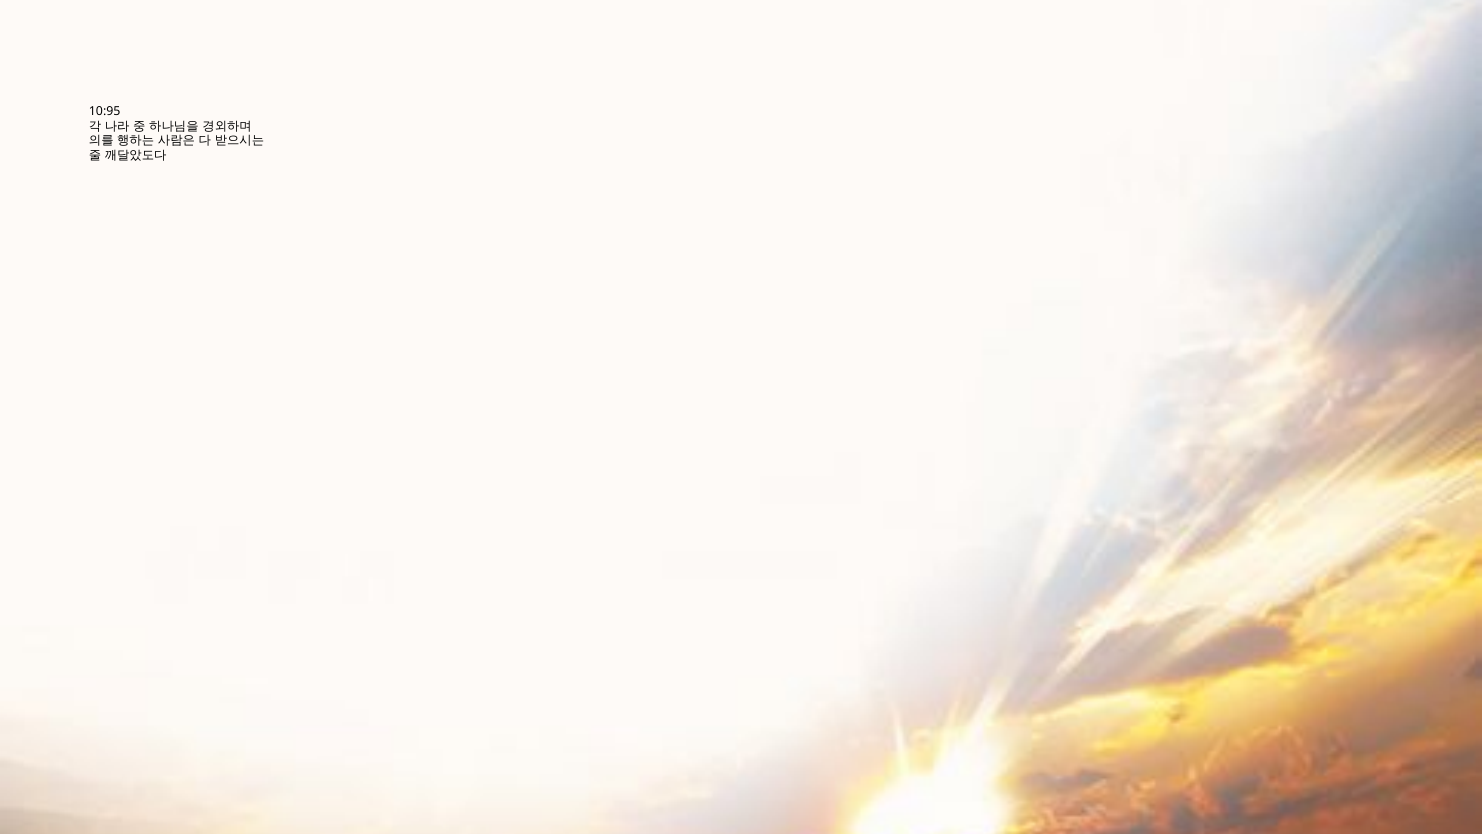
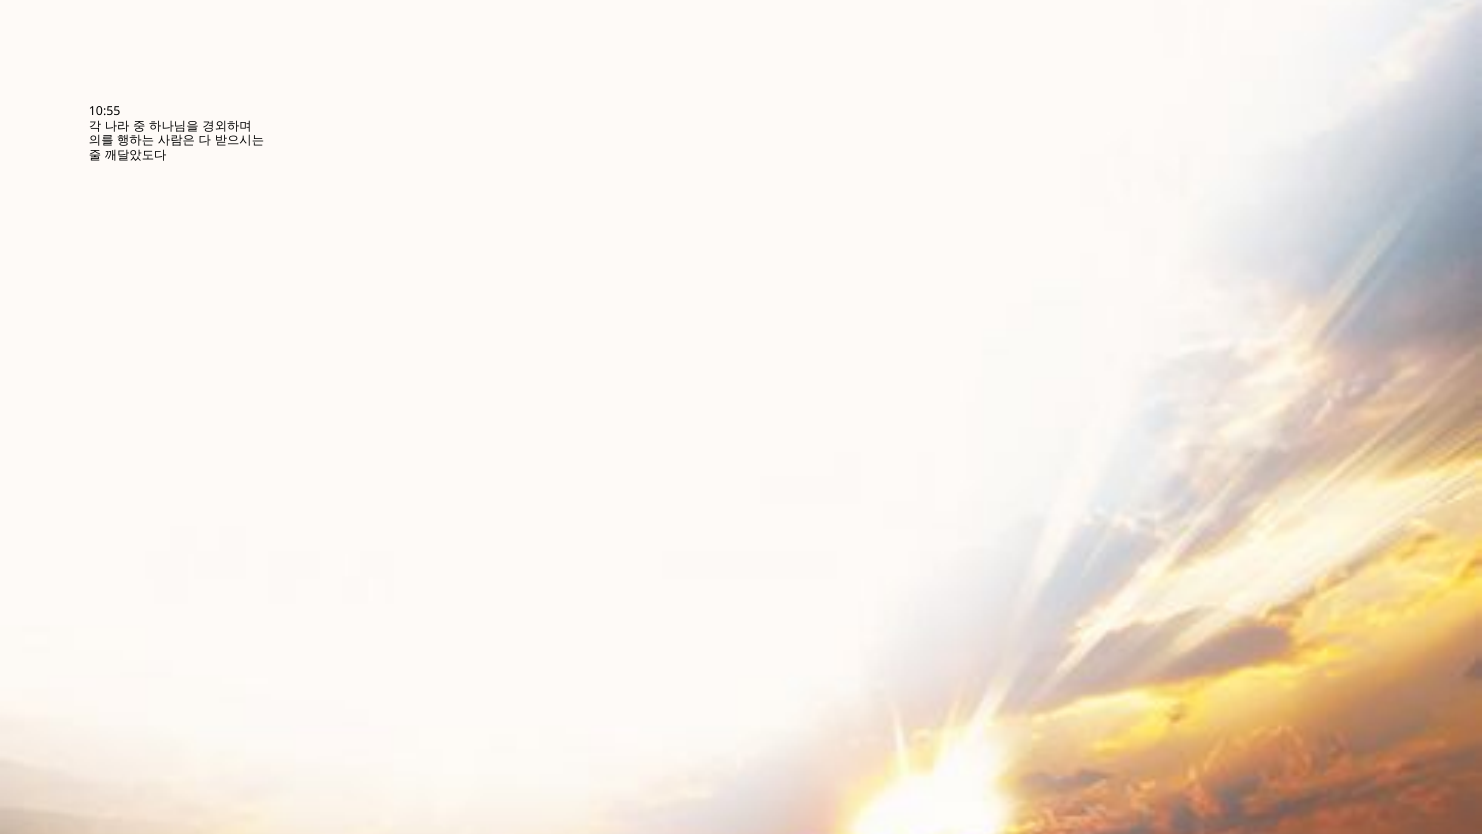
10:95: 10:95 -> 10:55 (105, 111)
